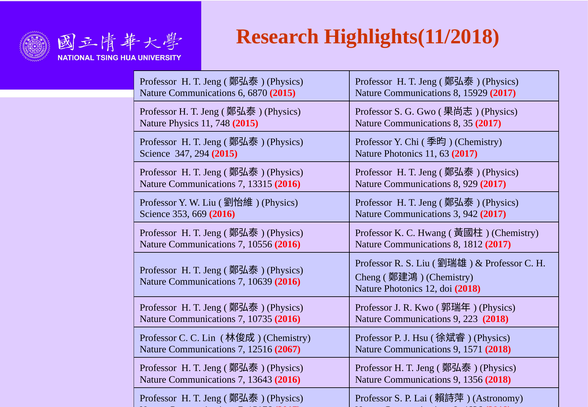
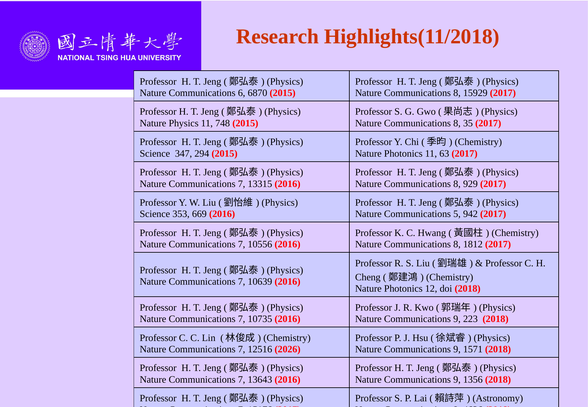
3: 3 -> 5 (457, 214)
2067: 2067 -> 2026 (288, 349)
